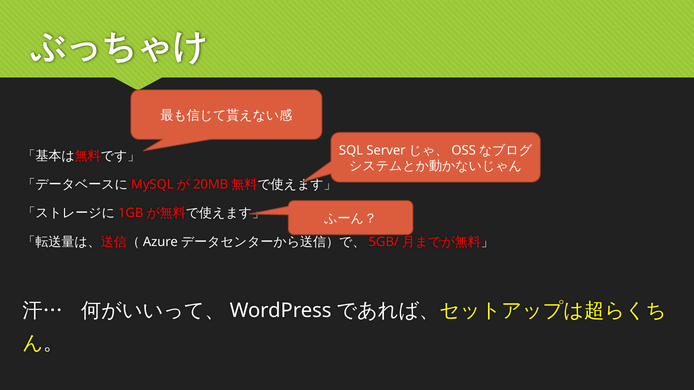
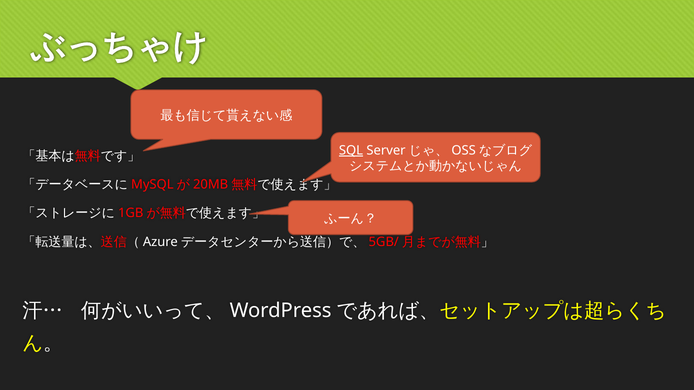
SQL underline: none -> present (351, 150)
